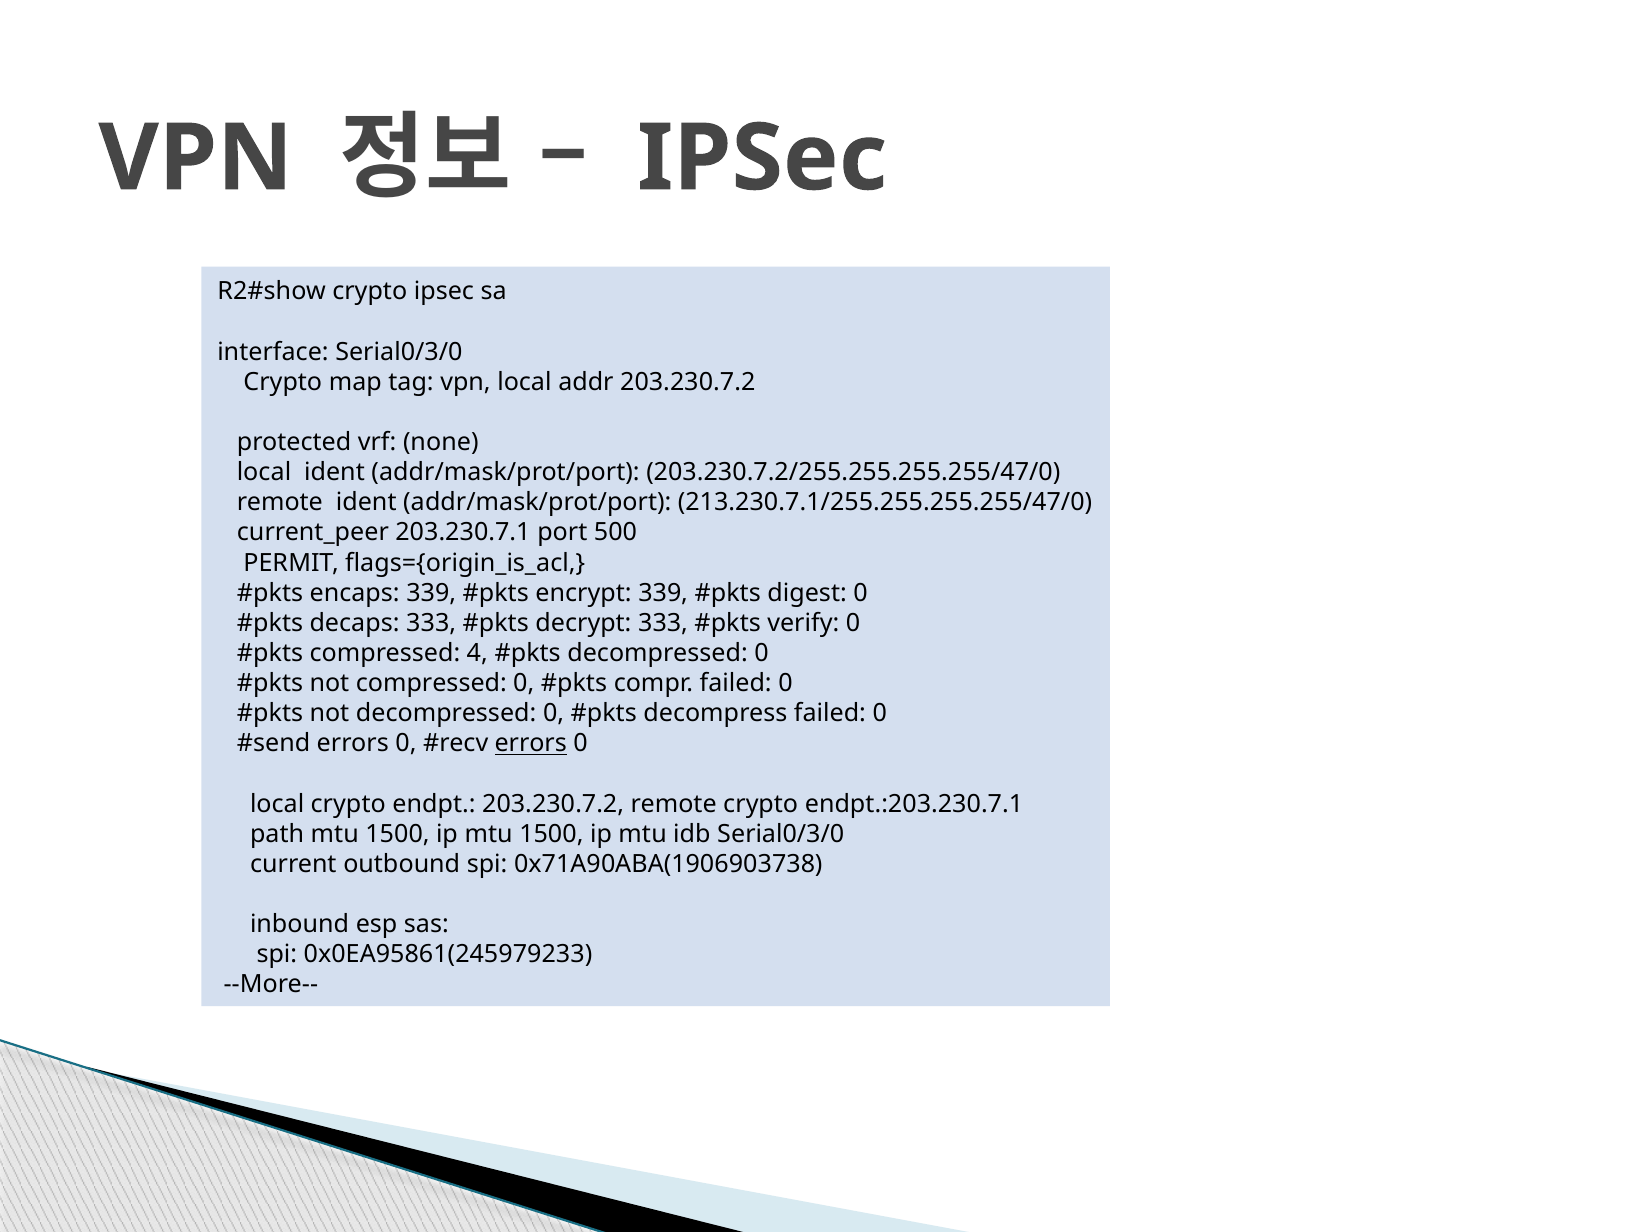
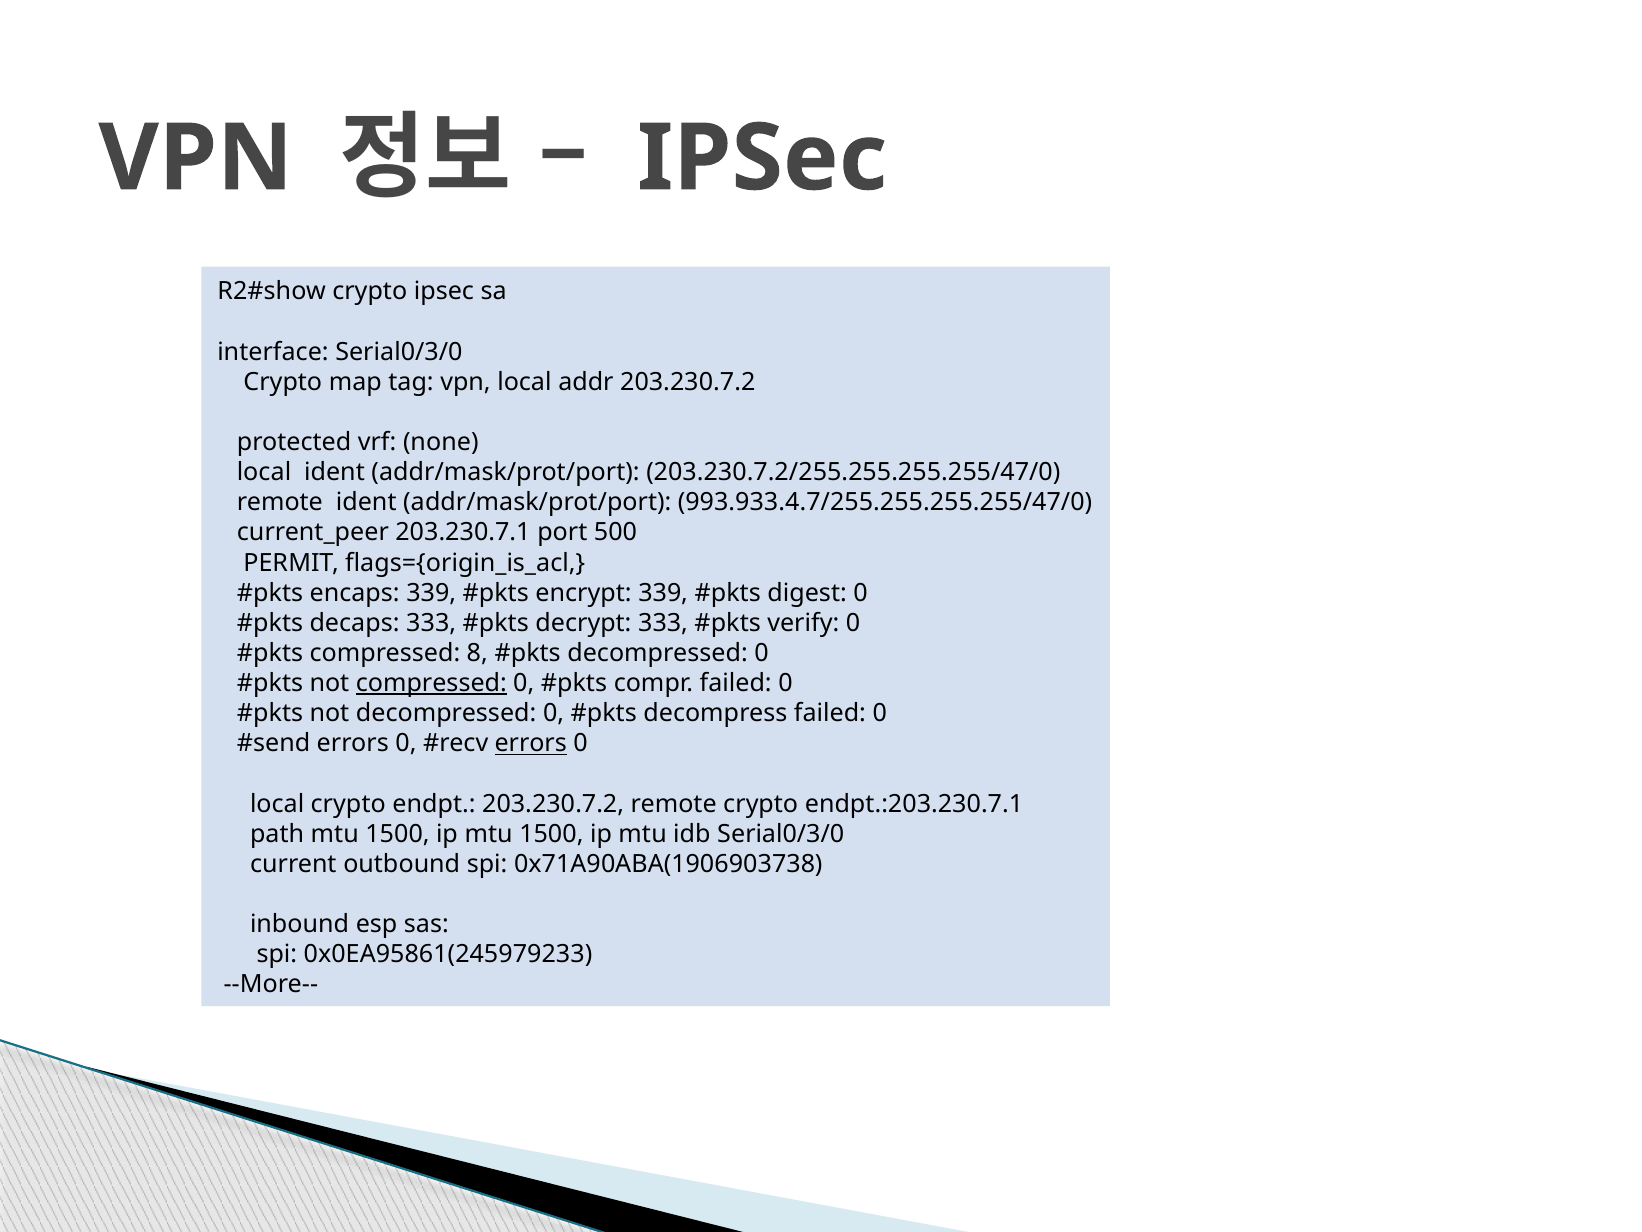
213.230.7.1/255.255.255.255/47/0: 213.230.7.1/255.255.255.255/47/0 -> 993.933.4.7/255.255.255.255/47/0 (885, 502)
4: 4 -> 8 (477, 653)
compressed underline: none -> present (431, 683)
